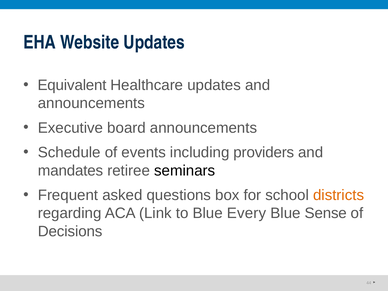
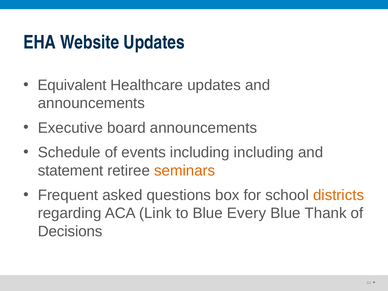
including providers: providers -> including (264, 152)
mandates: mandates -> statement (71, 171)
seminars colour: black -> orange (185, 171)
Sense: Sense -> Thank (326, 213)
